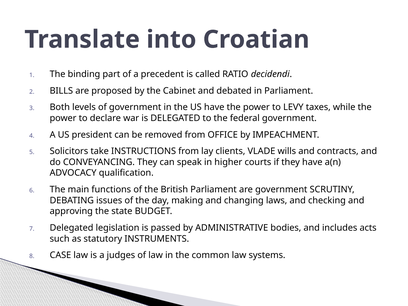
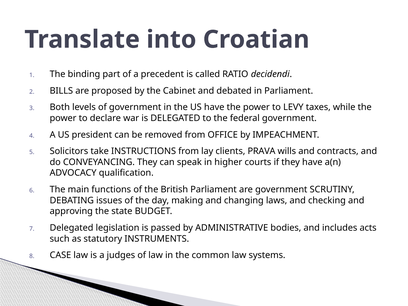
VLADE: VLADE -> PRAVA (261, 151)
